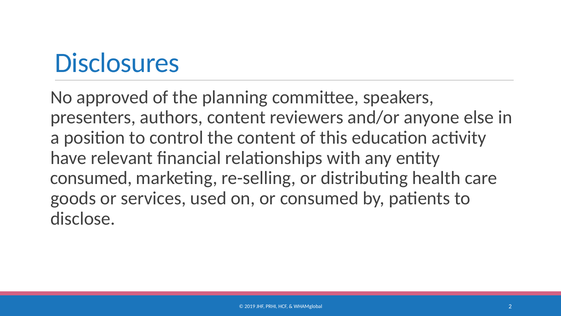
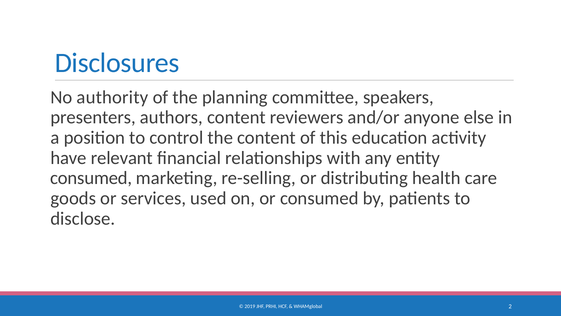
approved: approved -> authority (112, 97)
